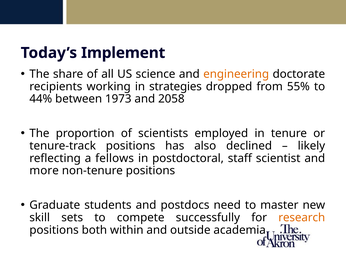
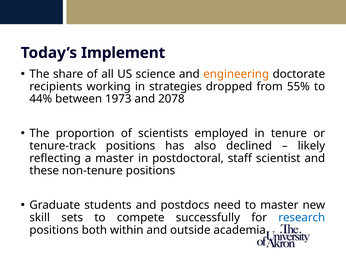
2058: 2058 -> 2078 (171, 99)
a fellows: fellows -> master (115, 159)
more: more -> these (44, 171)
research colour: orange -> blue (302, 218)
